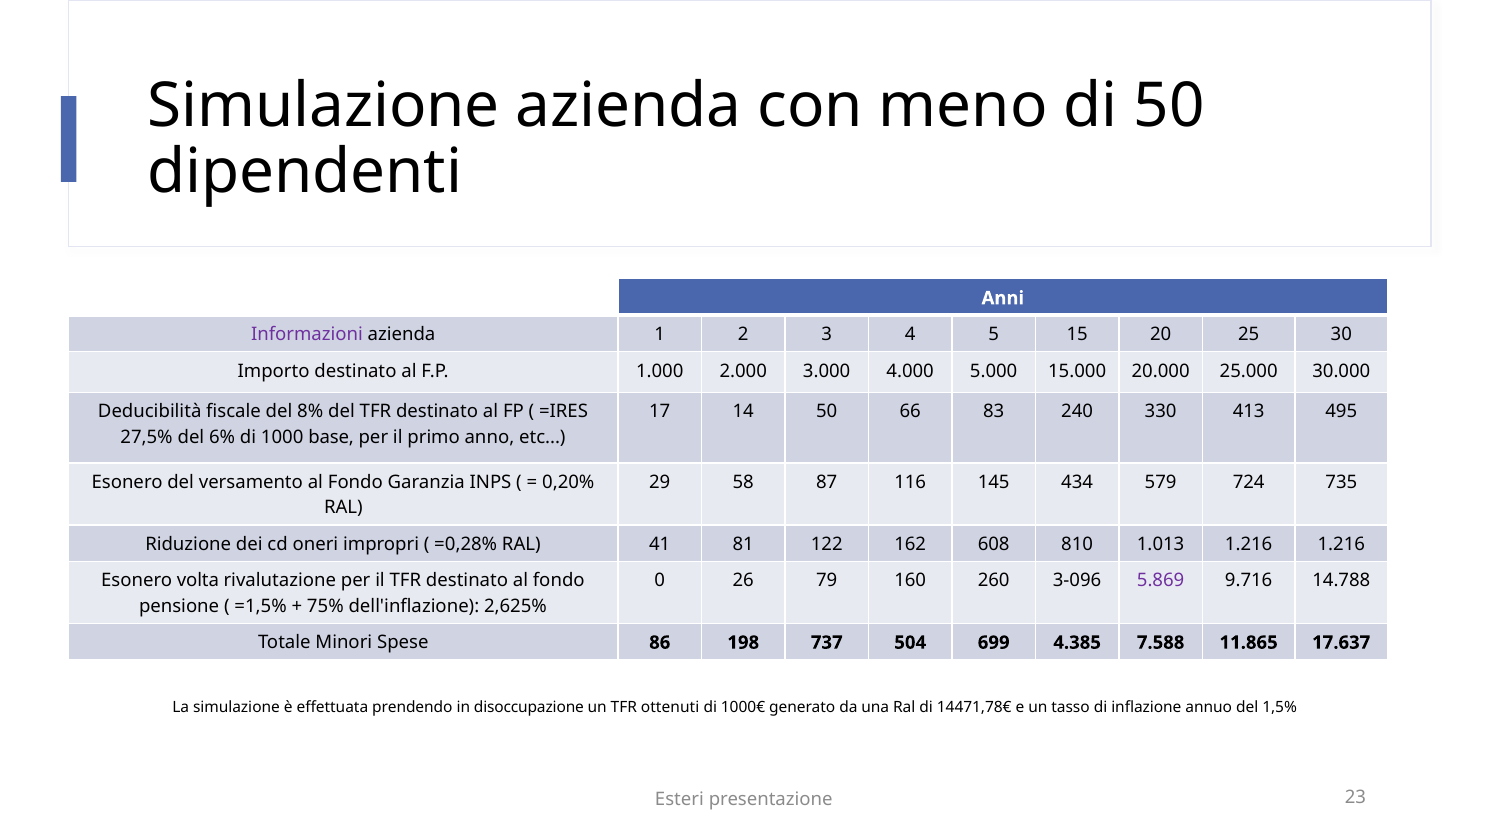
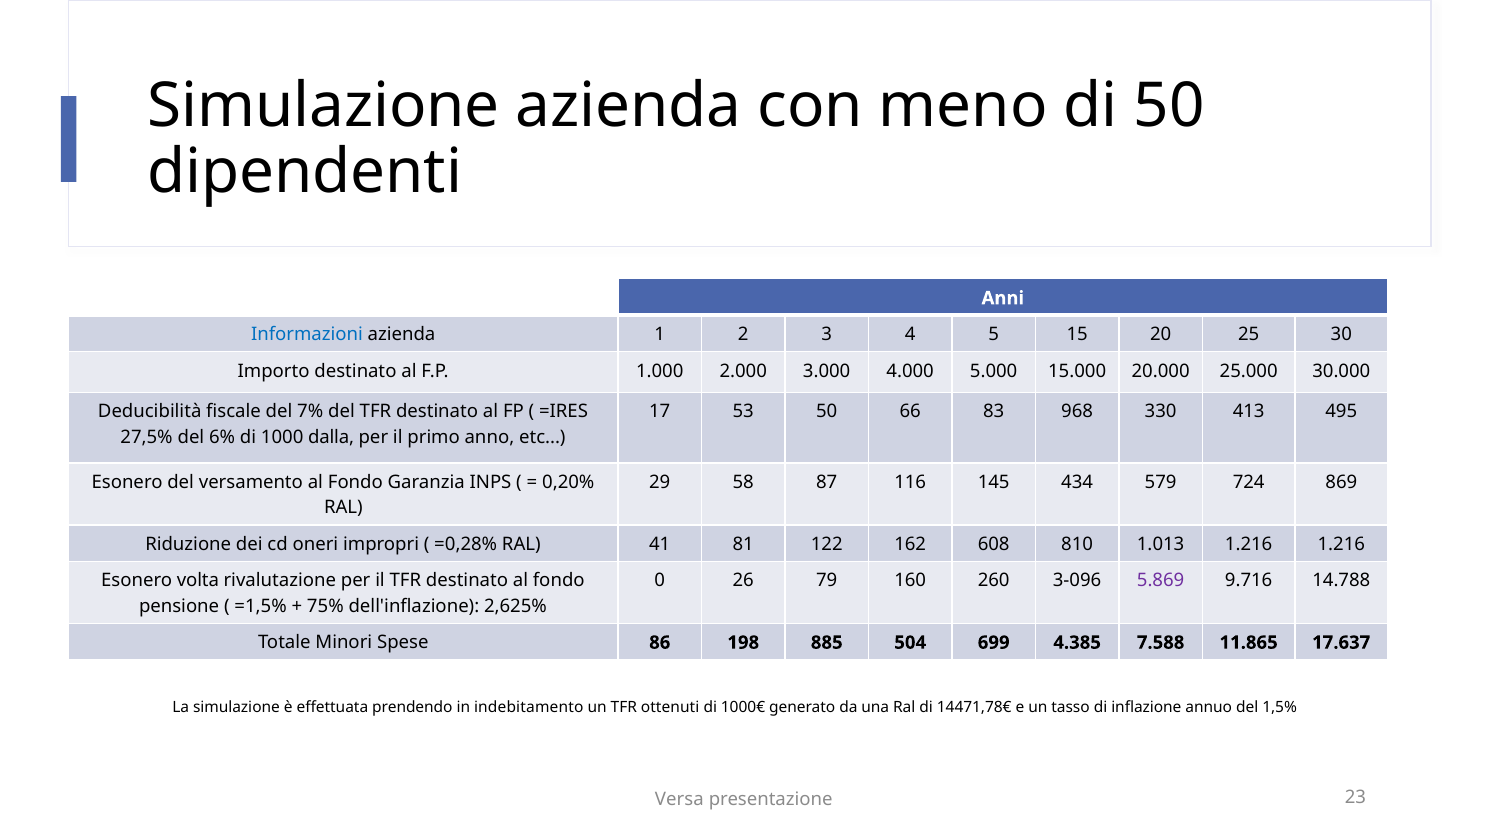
Informazioni colour: purple -> blue (307, 335)
8%: 8% -> 7% (310, 412)
14: 14 -> 53 (743, 412)
240: 240 -> 968 (1077, 412)
base: base -> dalla (331, 437)
735: 735 -> 869 (1341, 482)
737: 737 -> 885 (827, 643)
disoccupazione: disoccupazione -> indebitamento (529, 708)
Esteri: Esteri -> Versa (679, 799)
